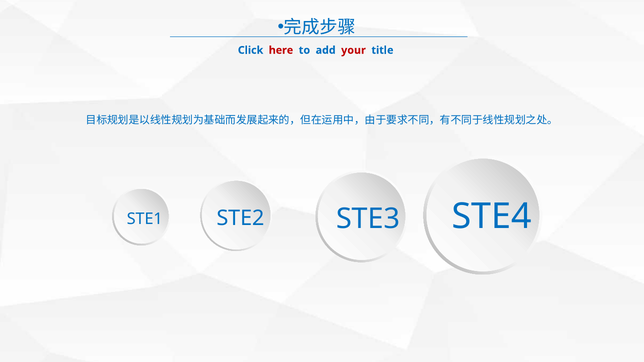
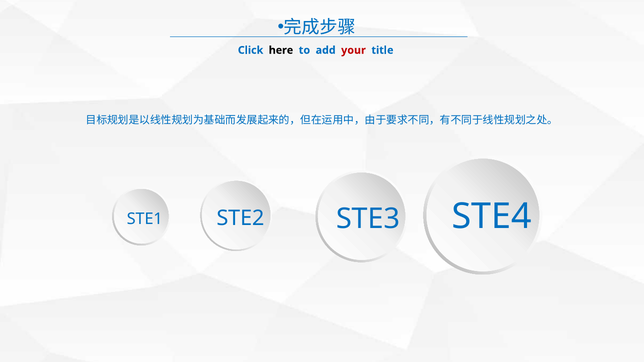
here colour: red -> black (281, 50)
